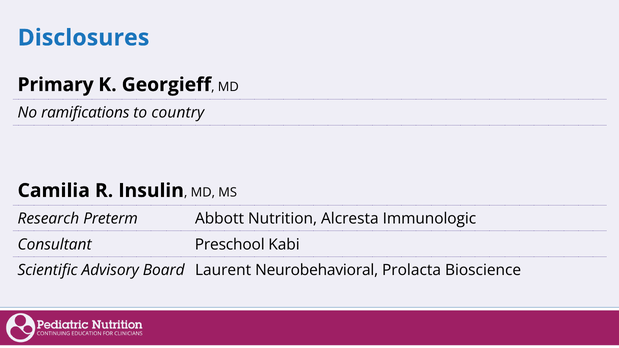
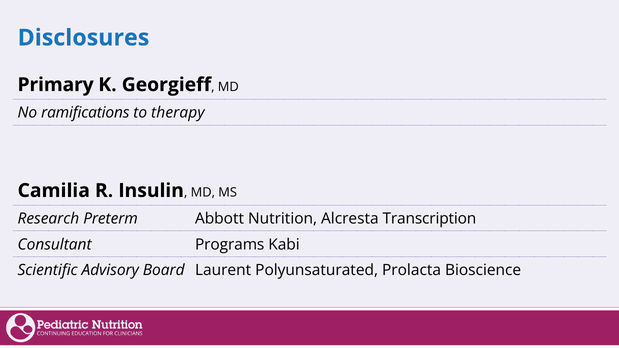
country: country -> therapy (178, 113)
Immunologic: Immunologic -> Transcription (429, 219)
Preschool: Preschool -> Programs (230, 245)
Neurobehavioral: Neurobehavioral -> Polyunsaturated (317, 270)
